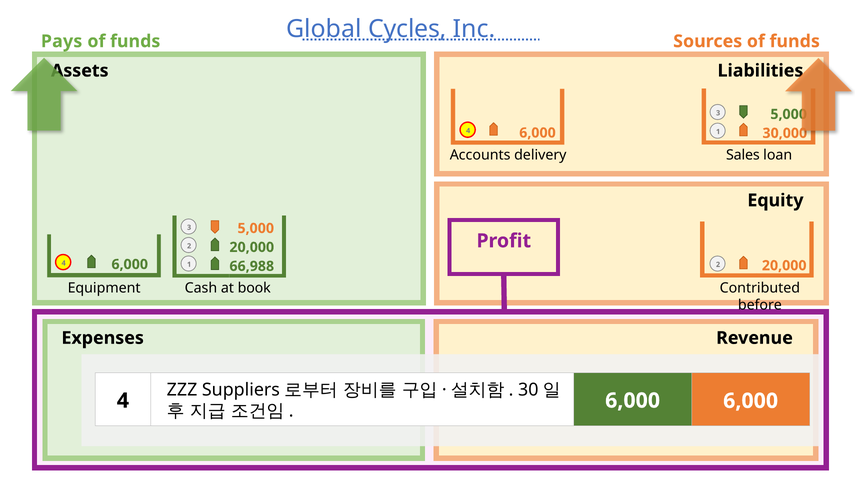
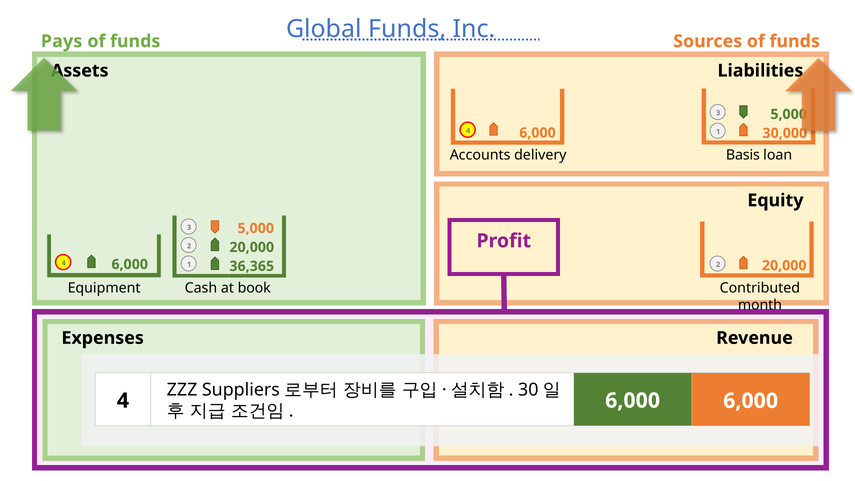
Global Cycles: Cycles -> Funds (407, 29)
Sales: Sales -> Basis (743, 155)
66,988: 66,988 -> 36,365 (252, 266)
before: before -> month (760, 305)
